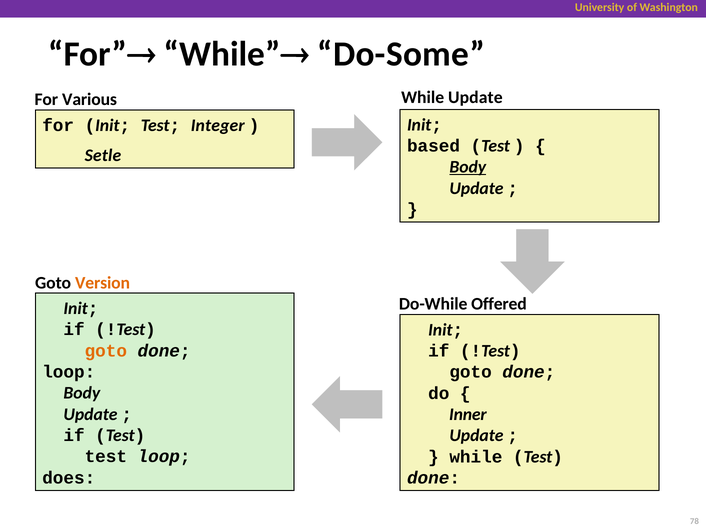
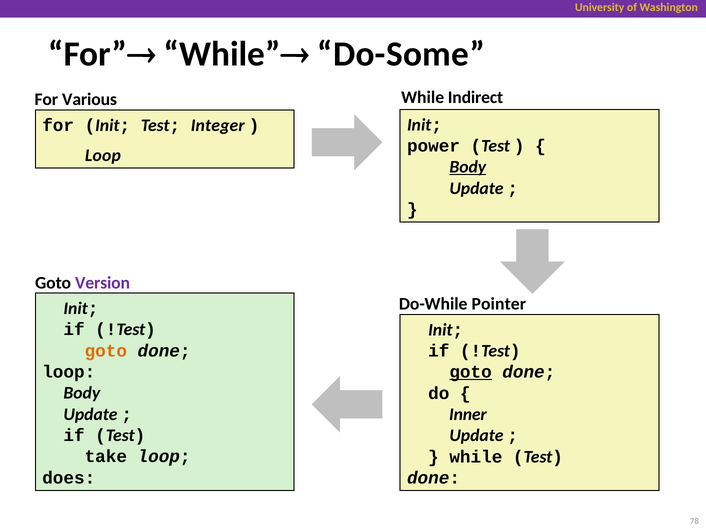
While Update: Update -> Indirect (475, 98)
based: based -> power (434, 146)
Setle: Setle -> Loop (103, 155)
Version colour: orange -> purple (103, 283)
Offered: Offered -> Pointer (499, 304)
goto underline: none -> present (471, 372)
test: test -> take (106, 457)
